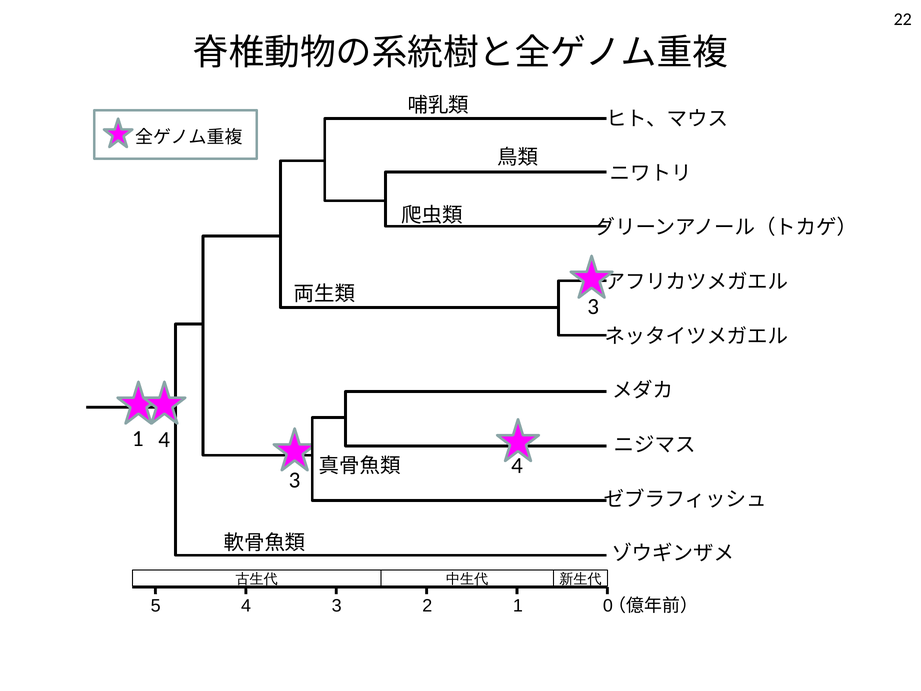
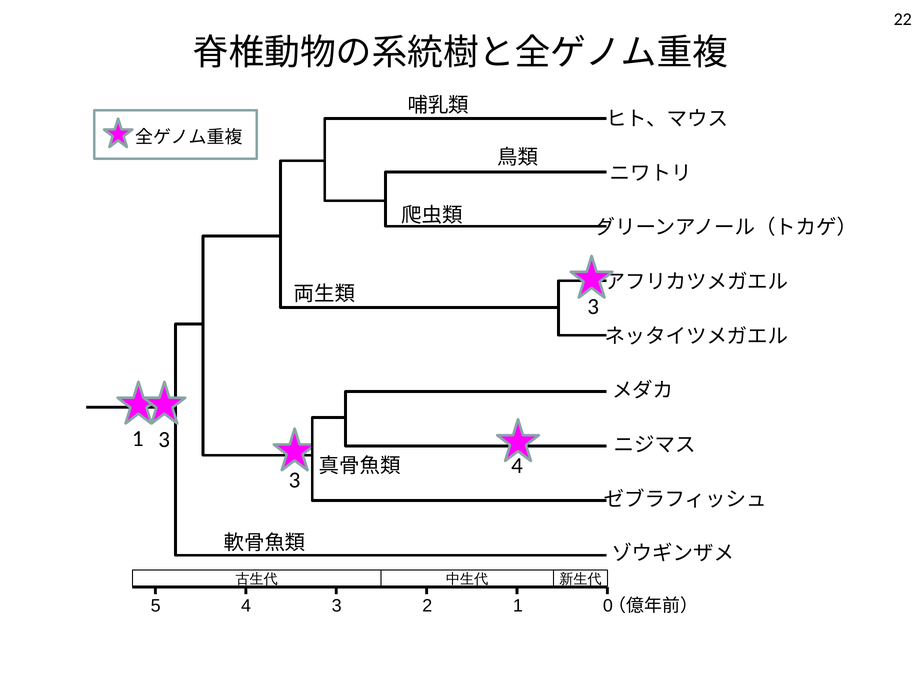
1 4: 4 -> 3 (164, 439)
